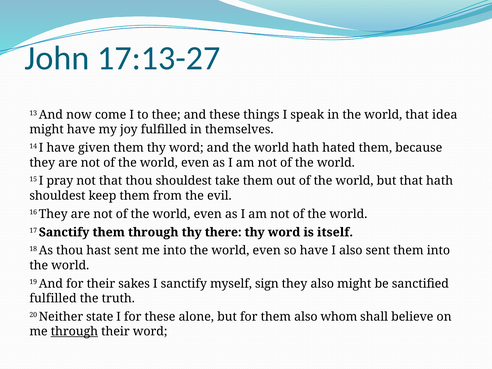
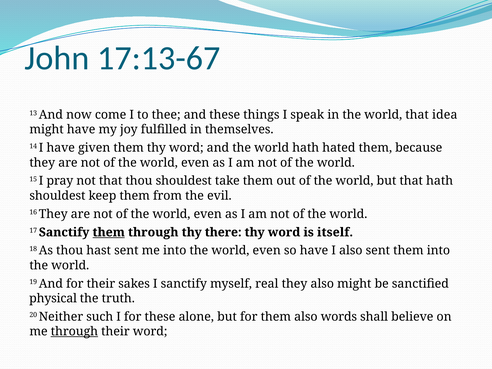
17:13-27: 17:13-27 -> 17:13-67 (159, 58)
them underline: none -> present (109, 232)
sign: sign -> real (267, 284)
fulfilled: fulfilled -> physical (53, 298)
state: state -> such (100, 317)
whom: whom -> words (339, 317)
